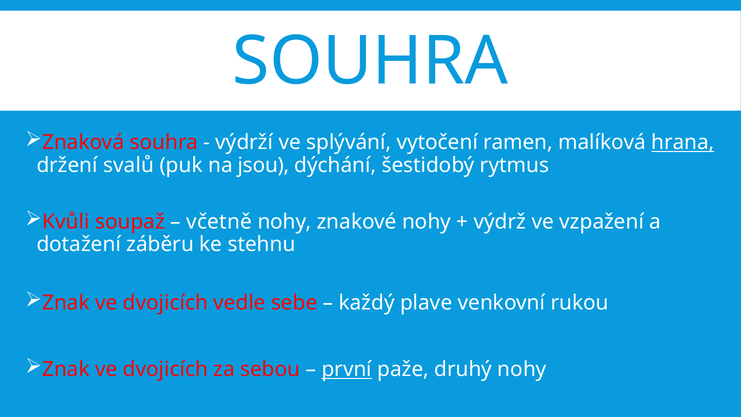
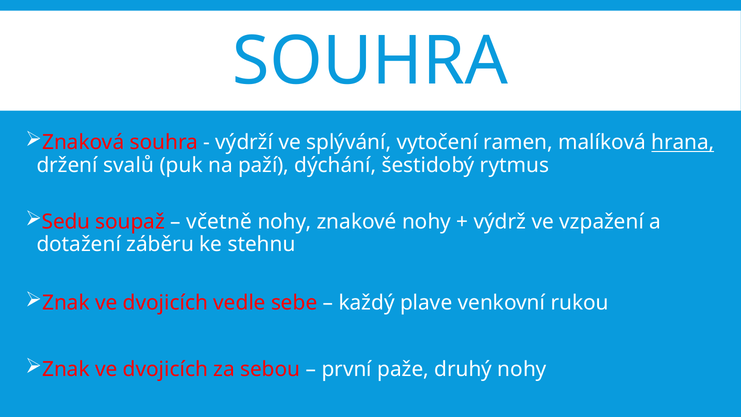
jsou: jsou -> paží (264, 165)
Kvůli: Kvůli -> Sedu (66, 222)
první underline: present -> none (347, 369)
